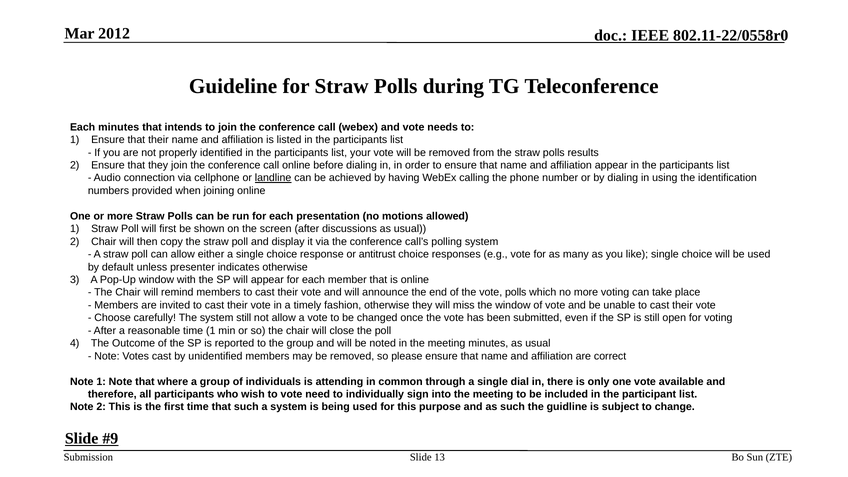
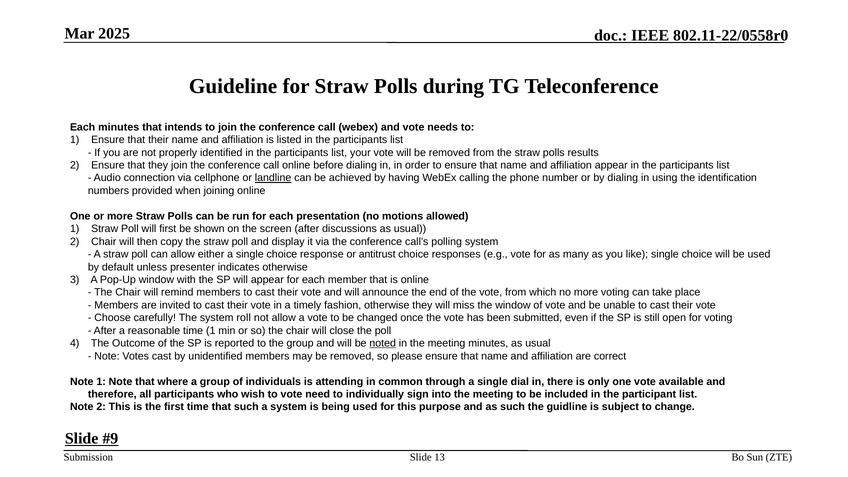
2012: 2012 -> 2025 (114, 34)
vote polls: polls -> from (516, 292)
system still: still -> roll (244, 318)
noted underline: none -> present (383, 343)
